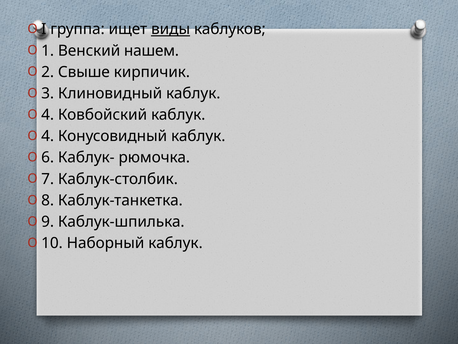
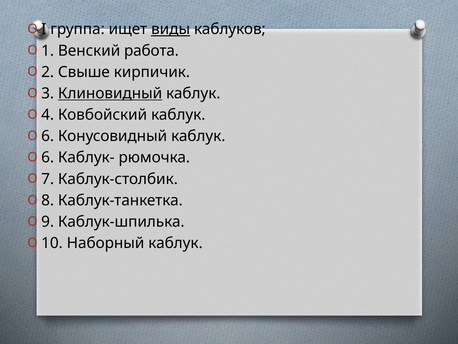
нашем: нашем -> работа (151, 51)
Клиновидный underline: none -> present (110, 93)
4: 4 -> 6 (48, 136)
